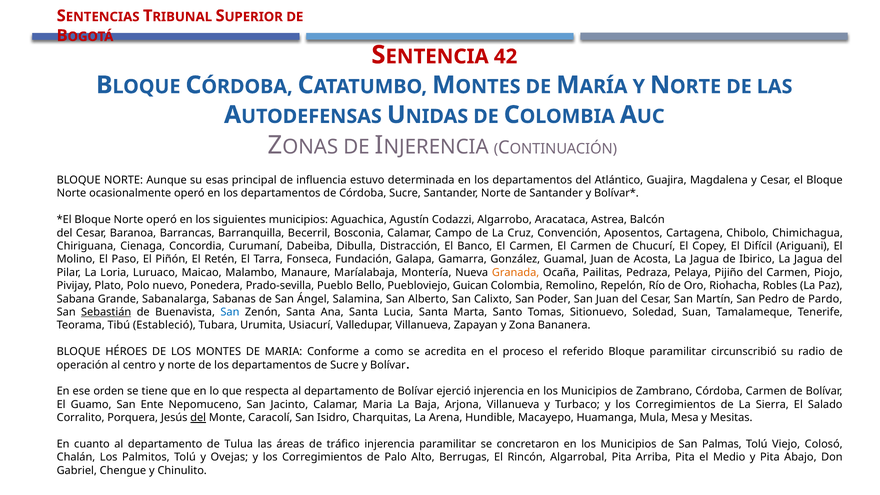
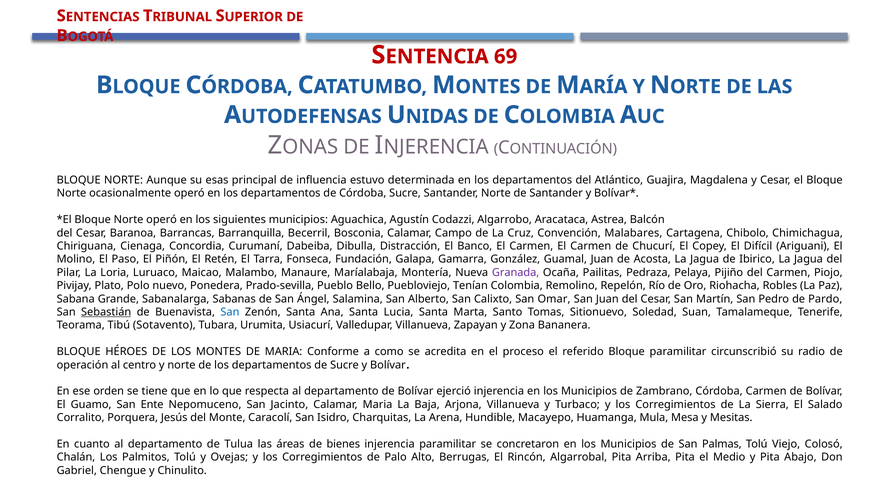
42: 42 -> 69 (506, 57)
Aposentos: Aposentos -> Malabares (633, 233)
Granada colour: orange -> purple (516, 273)
Guican: Guican -> Tenían (470, 286)
Poder: Poder -> Omar (554, 299)
Estableció: Estableció -> Sotavento (164, 325)
del underline: present -> none (198, 418)
tráfico: tráfico -> bienes (343, 444)
